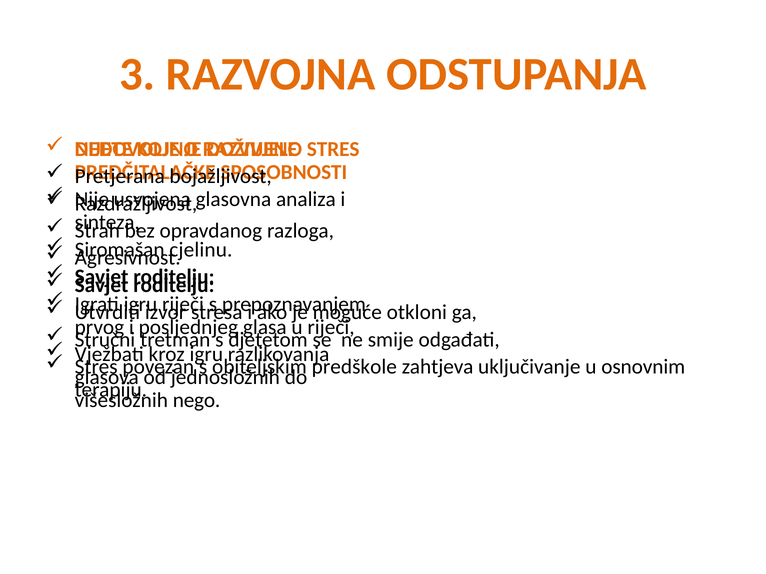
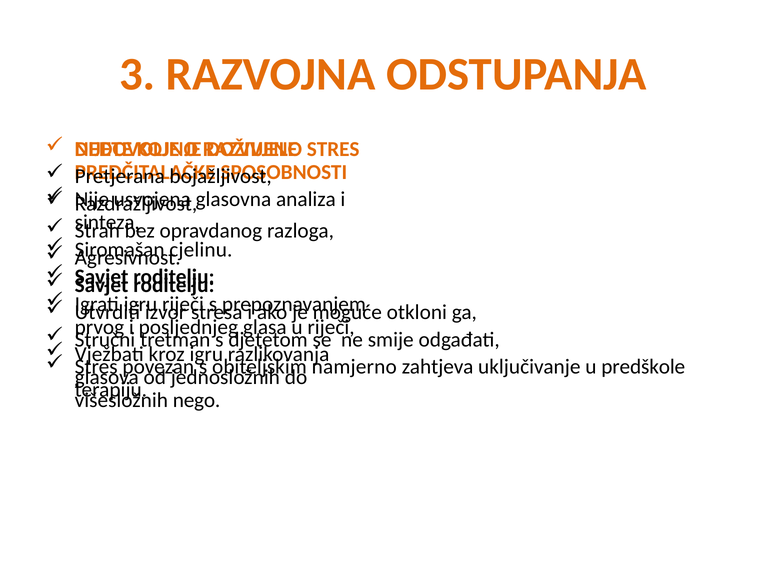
predškole: predškole -> namjerno (354, 367)
osnovnim: osnovnim -> predškole (643, 367)
